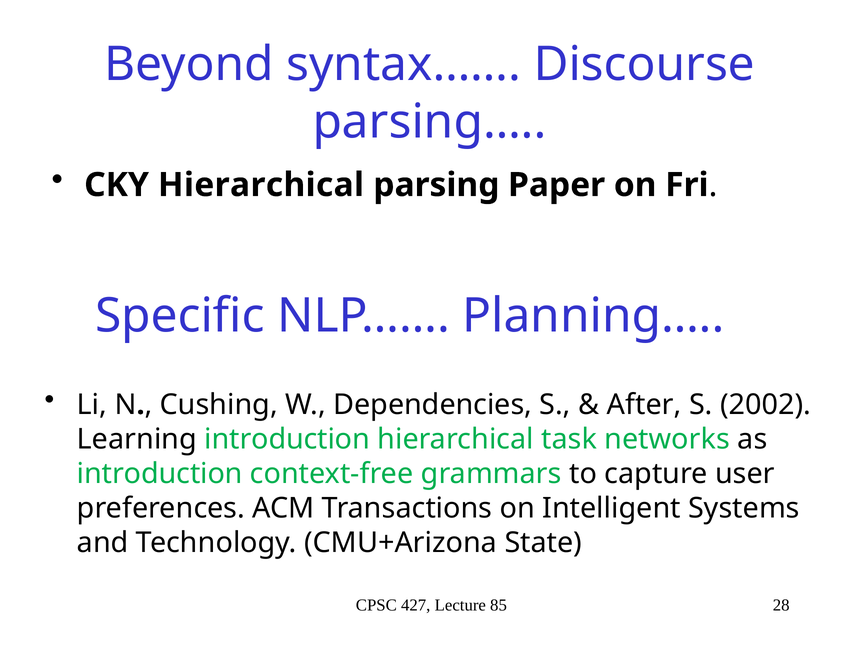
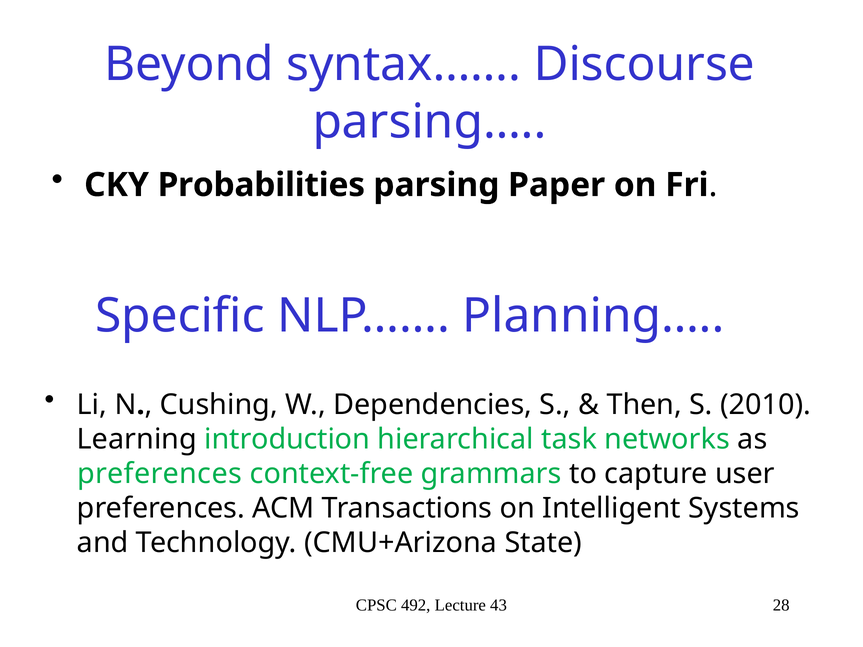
CKY Hierarchical: Hierarchical -> Probabilities (261, 185)
After: After -> Then (644, 405)
2002: 2002 -> 2010 (766, 405)
introduction: introduction -> preferences (160, 474)
427: 427 -> 492 (416, 605)
85: 85 -> 43 (499, 605)
